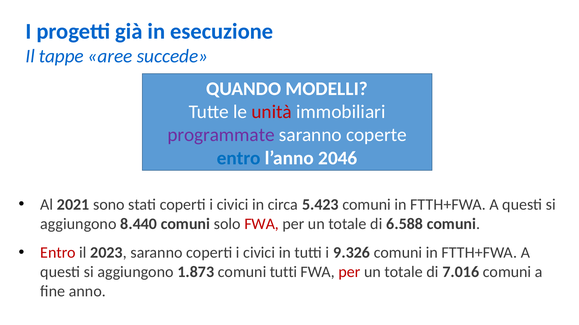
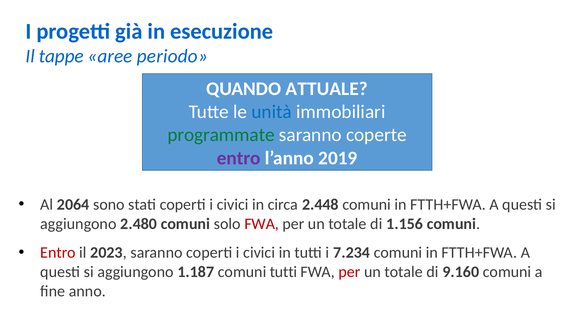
succede: succede -> periodo (172, 56)
MODELLI: MODELLI -> ATTUALE (327, 89)
unità colour: red -> blue (272, 112)
programmate colour: purple -> green (221, 135)
entro colour: blue -> purple (239, 158)
2046: 2046 -> 2019 (338, 158)
2021: 2021 -> 2064 (73, 205)
5.423: 5.423 -> 2.448 (320, 205)
8.440: 8.440 -> 2.480 (139, 224)
6.588: 6.588 -> 1.156 (405, 224)
9.326: 9.326 -> 7.234 (352, 253)
1.873: 1.873 -> 1.187 (196, 272)
7.016: 7.016 -> 9.160 (461, 272)
